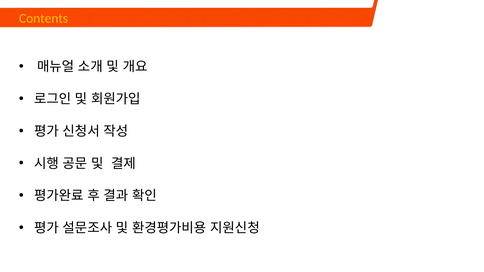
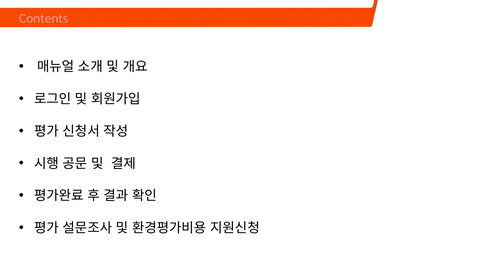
Contents colour: yellow -> pink (44, 18)
